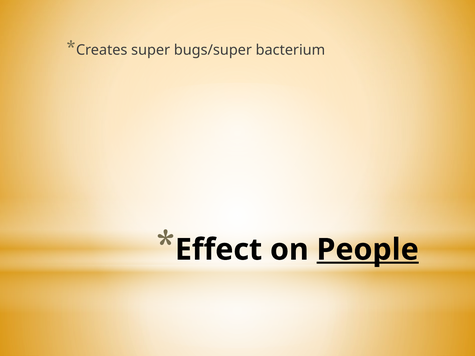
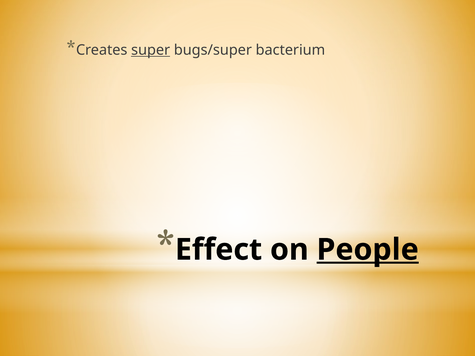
super underline: none -> present (151, 50)
